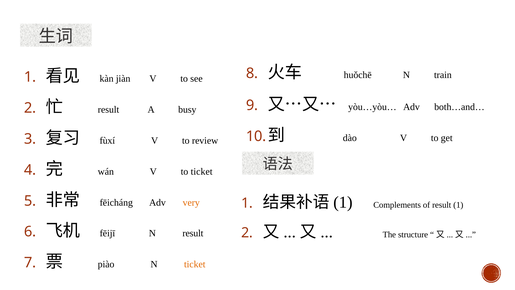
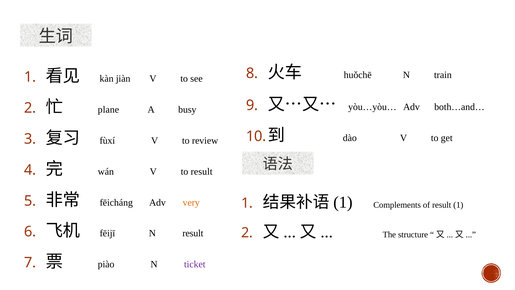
result: result -> plane (108, 110)
to ticket: ticket -> result (202, 171)
ticket colour: orange -> purple (195, 264)
